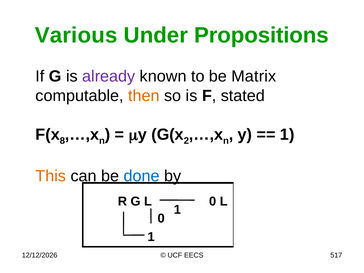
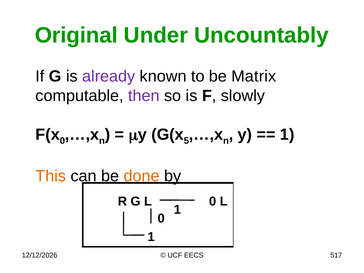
Various: Various -> Original (76, 35)
Propositions: Propositions -> Uncountably (261, 35)
then colour: orange -> purple (144, 96)
stated: stated -> slowly (243, 96)
8: 8 -> 0 (62, 141)
2: 2 -> 5 (186, 141)
done colour: blue -> orange (142, 176)
